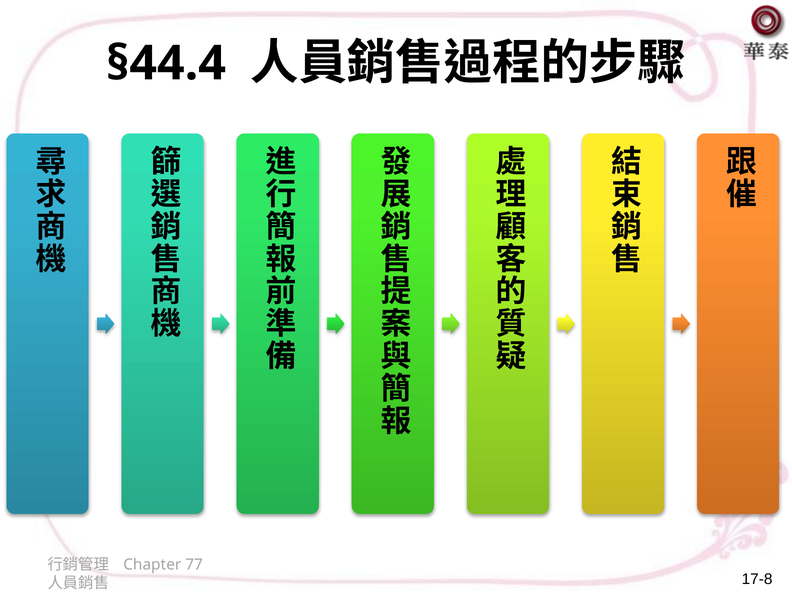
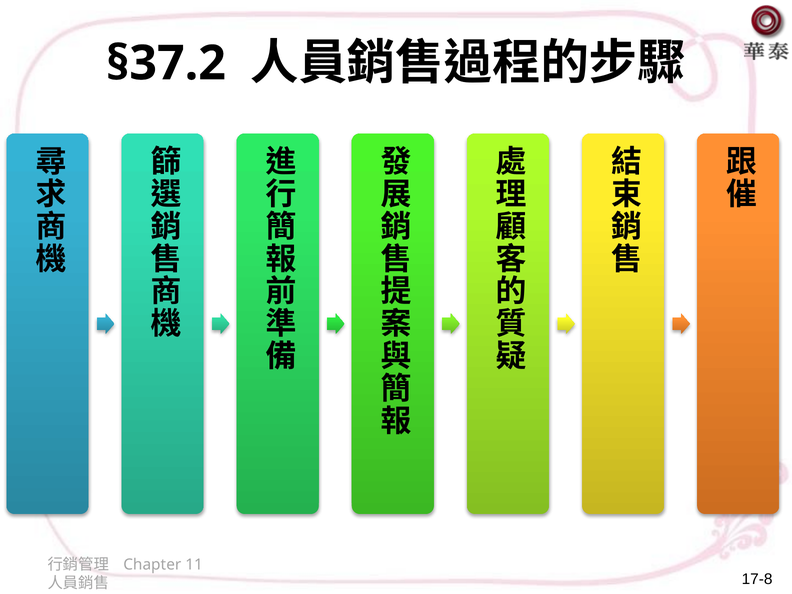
§44.4: §44.4 -> §37.2 (166, 63)
77: 77 -> 11 (194, 565)
